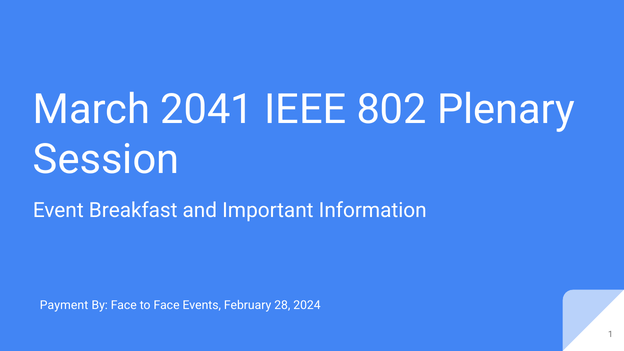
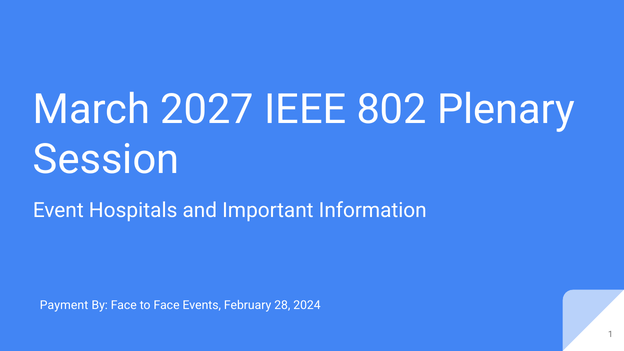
2041: 2041 -> 2027 (207, 110)
Breakfast: Breakfast -> Hospitals (133, 211)
